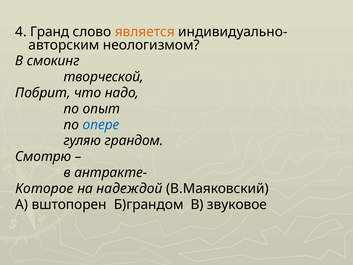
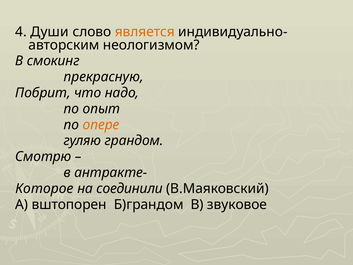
Гранд: Гранд -> Души (50, 32)
творческой: творческой -> прекрасную (104, 77)
опере colour: blue -> orange (101, 125)
надеждой: надеждой -> соединили (130, 188)
